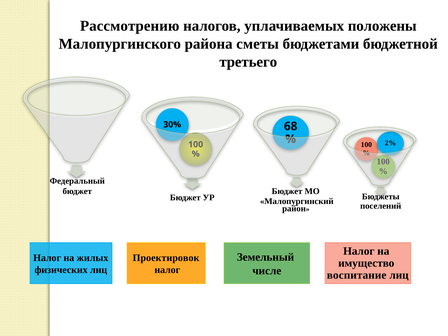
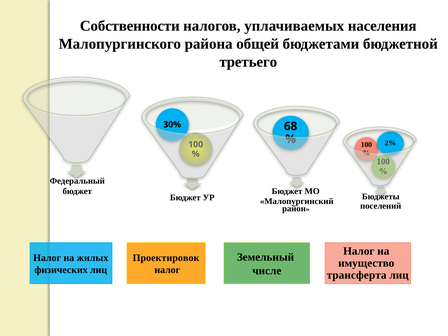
Рассмотрению: Рассмотрению -> Собственности (130, 26)
положены: положены -> населения (382, 26)
сметы: сметы -> общей (258, 44)
воспитание: воспитание -> трансферта (357, 275)
